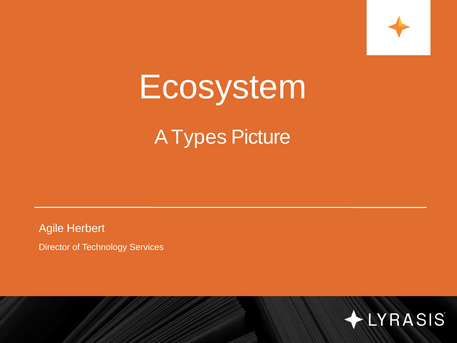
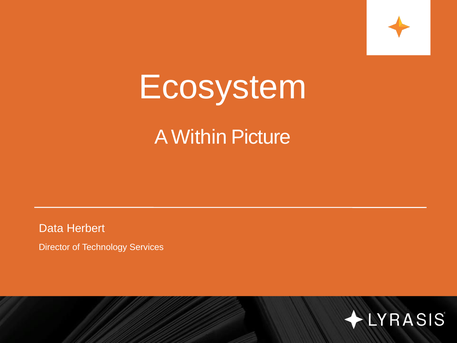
Types: Types -> Within (199, 137)
Agile: Agile -> Data (51, 228)
